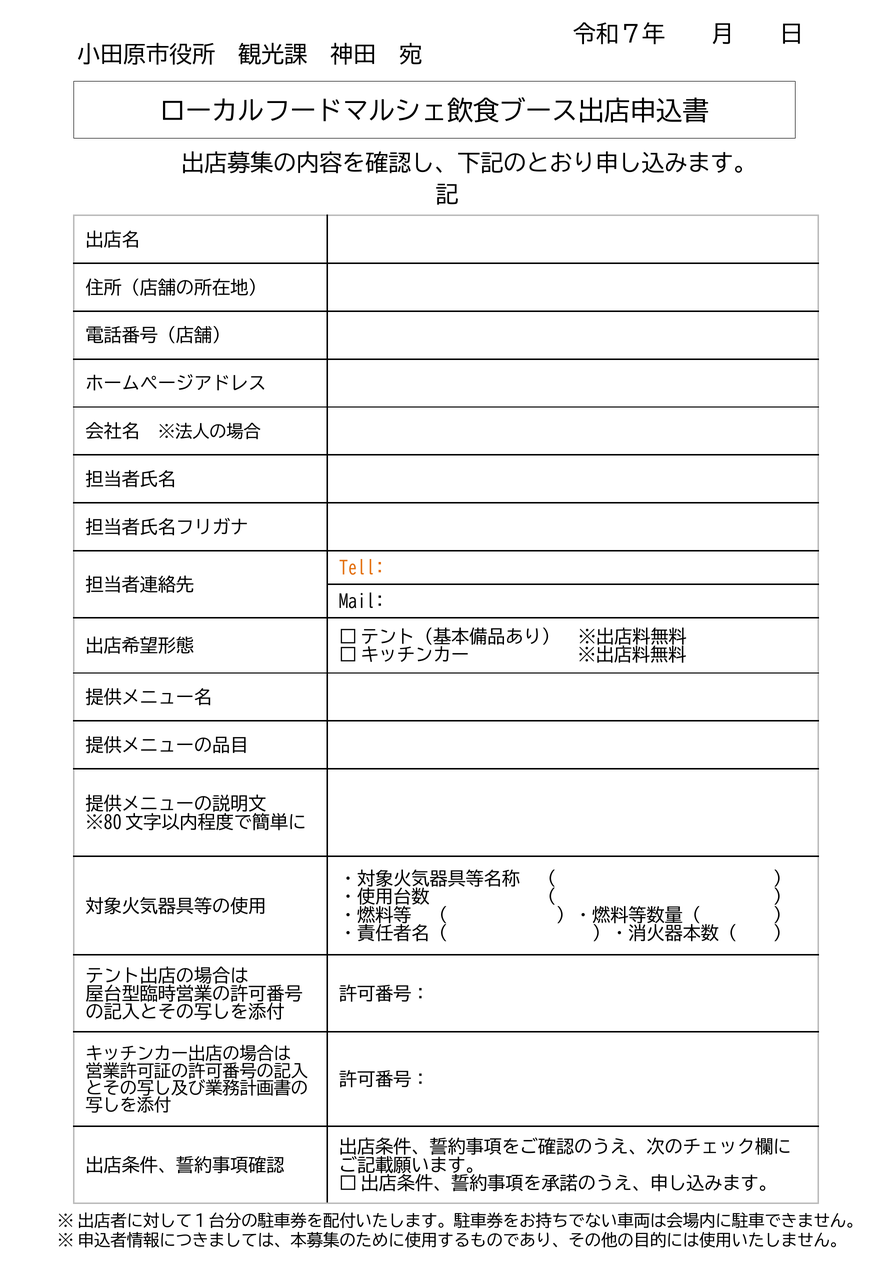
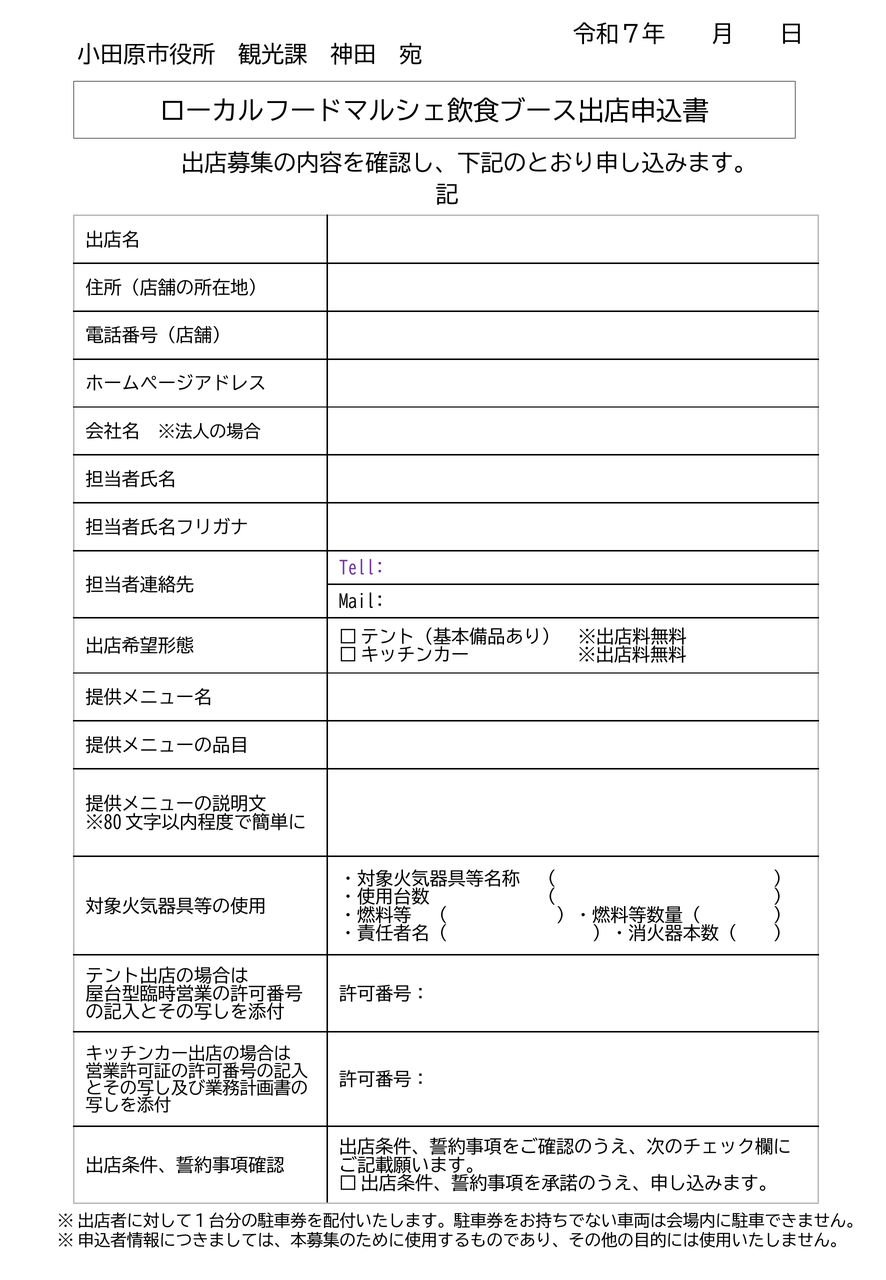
Tell colour: orange -> purple (362, 568)
